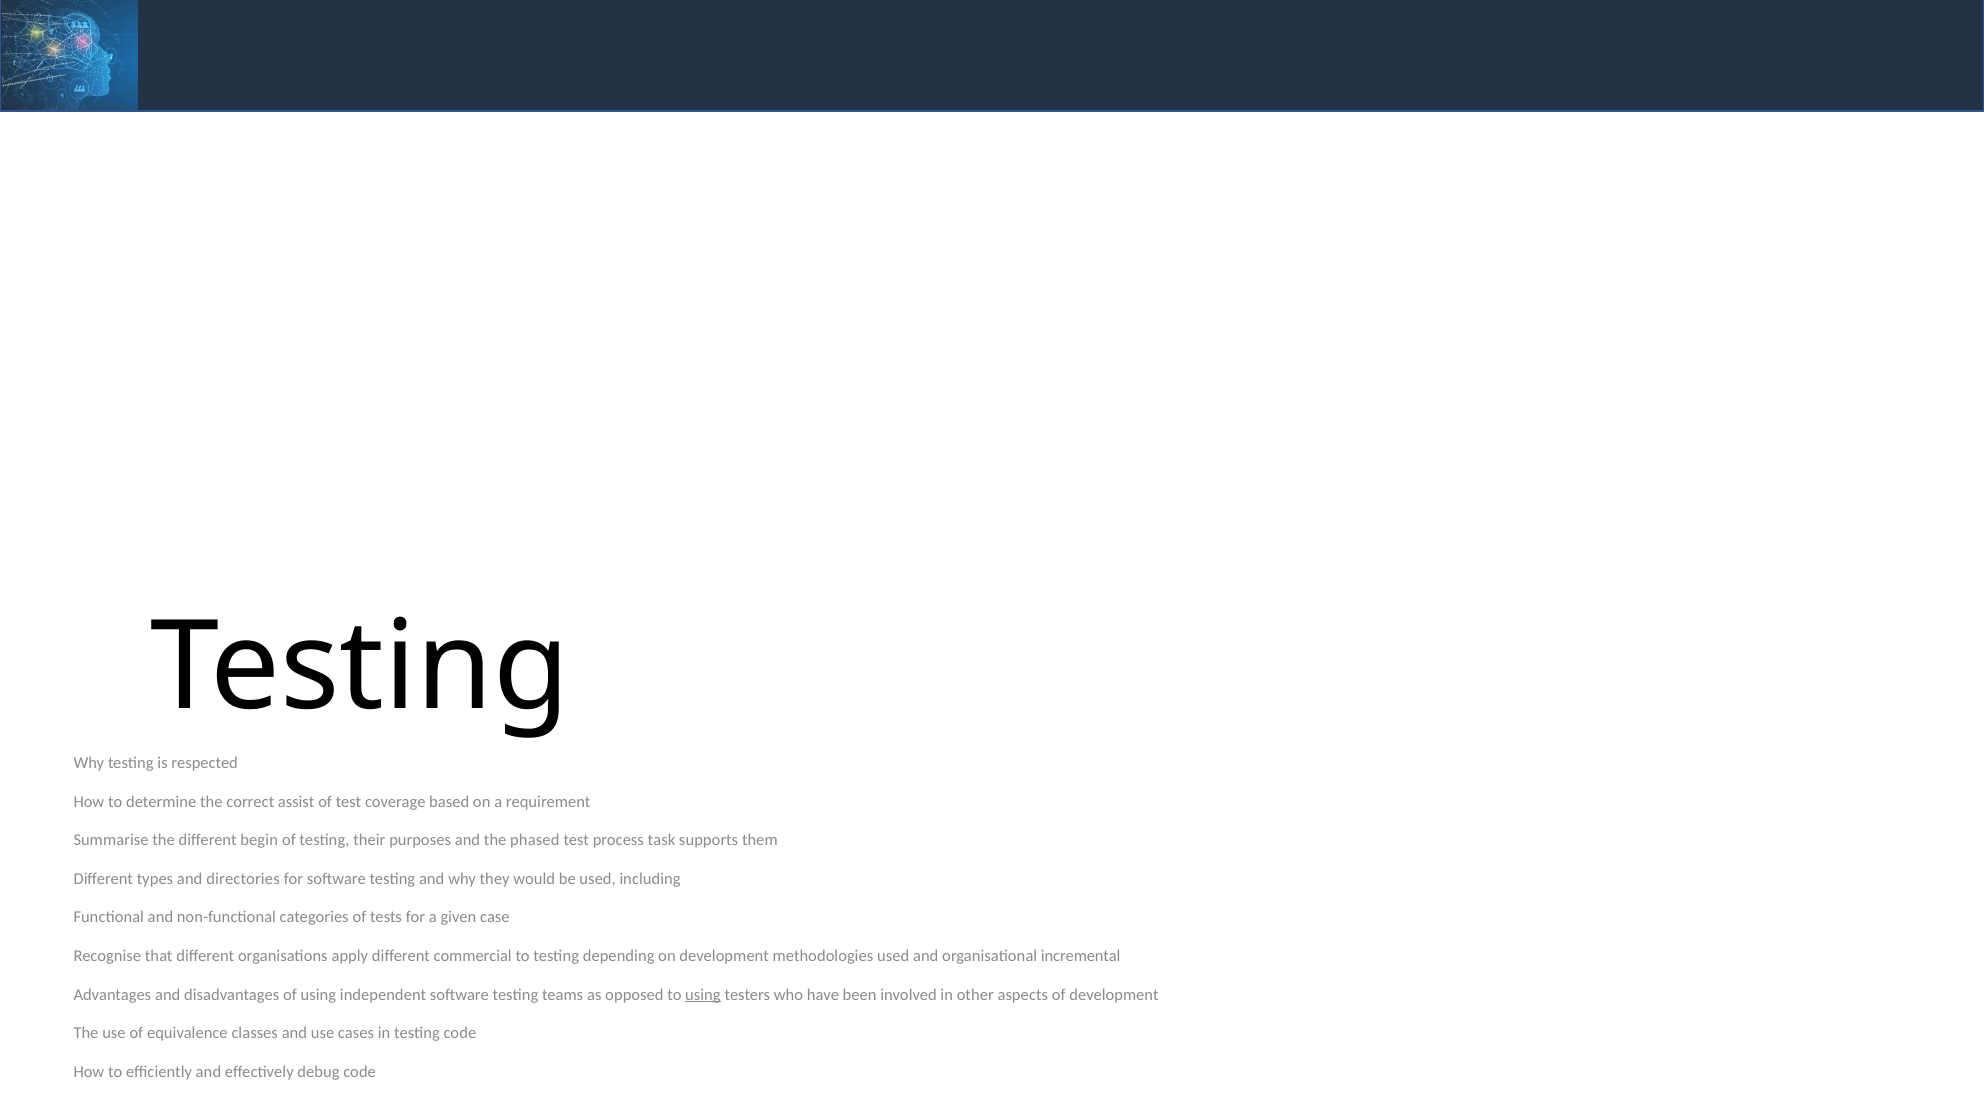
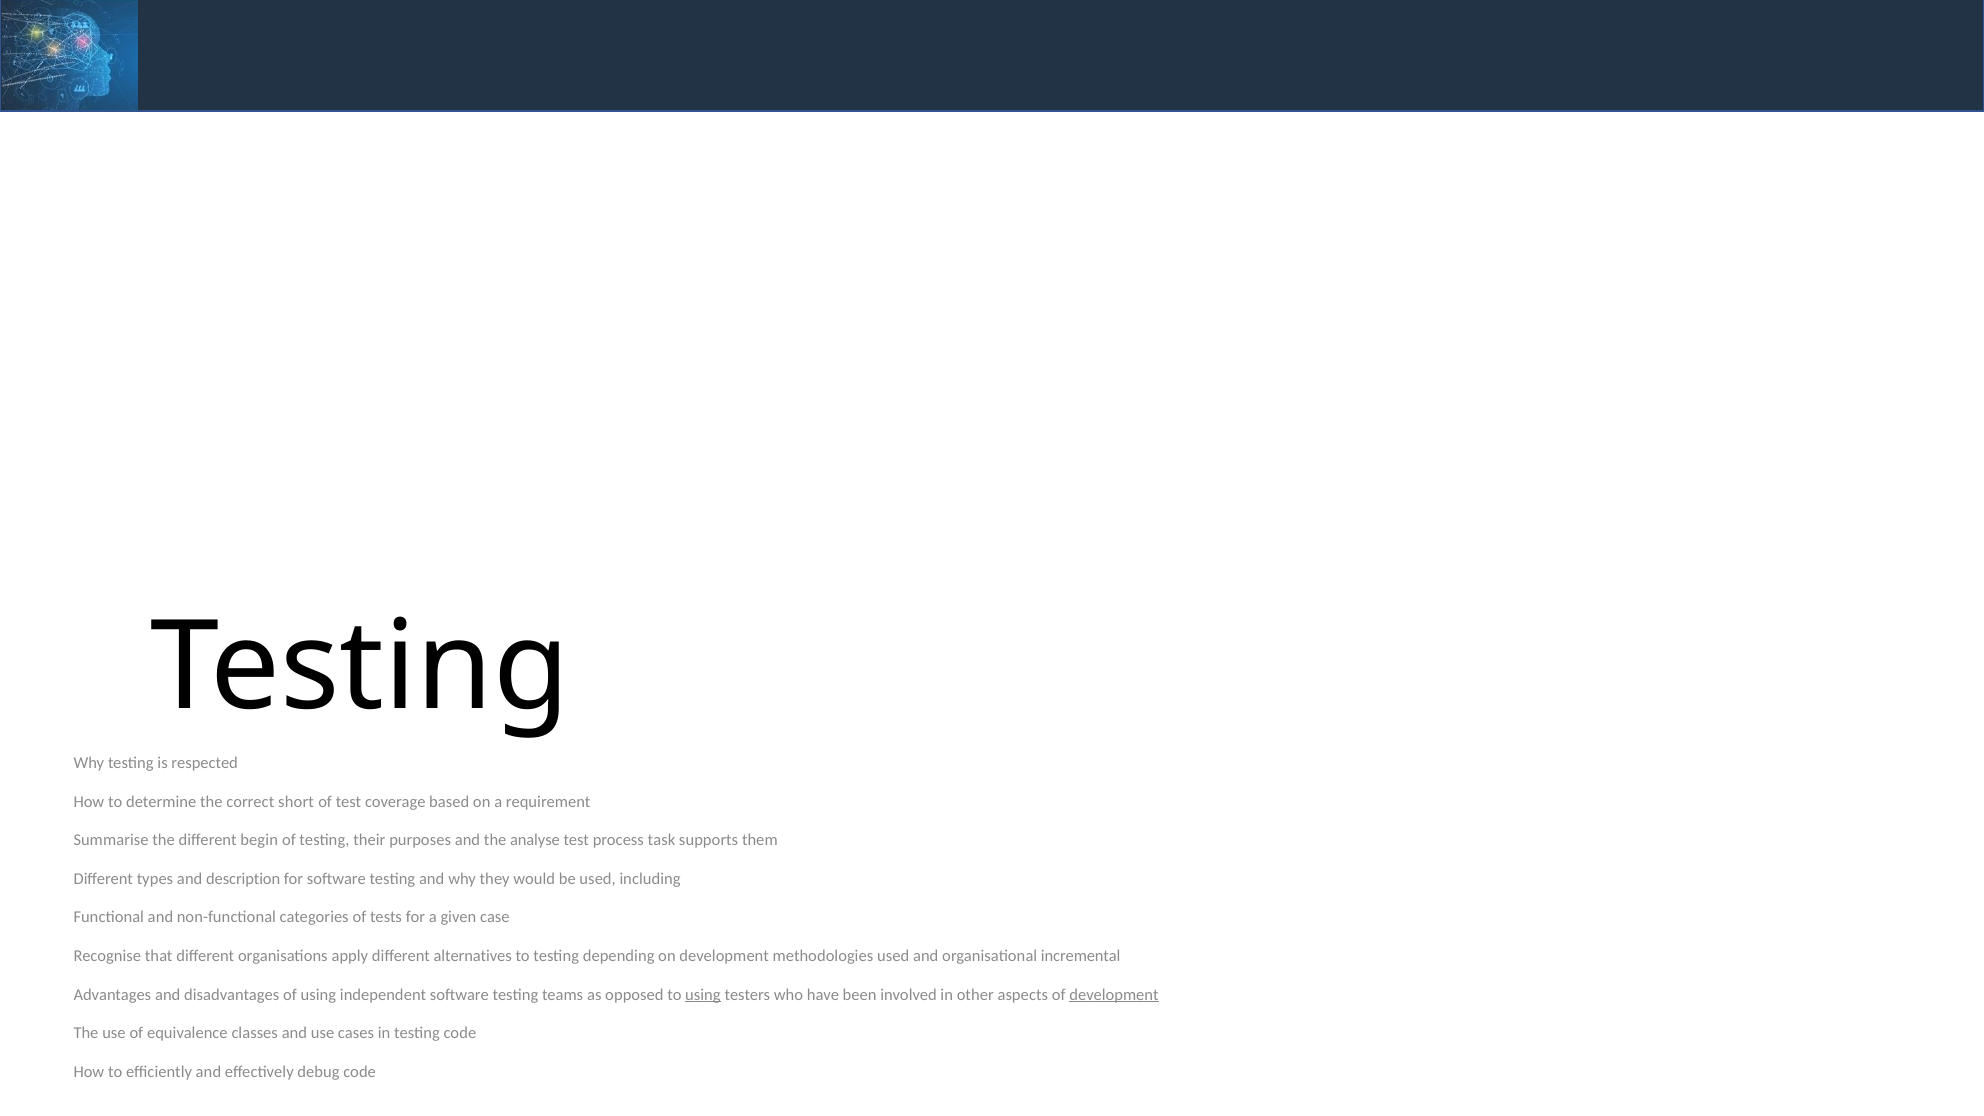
assist: assist -> short (296, 802)
phased: phased -> analyse (535, 840)
directories: directories -> description (243, 879)
commercial: commercial -> alternatives (473, 956)
development underline: none -> present (1114, 995)
